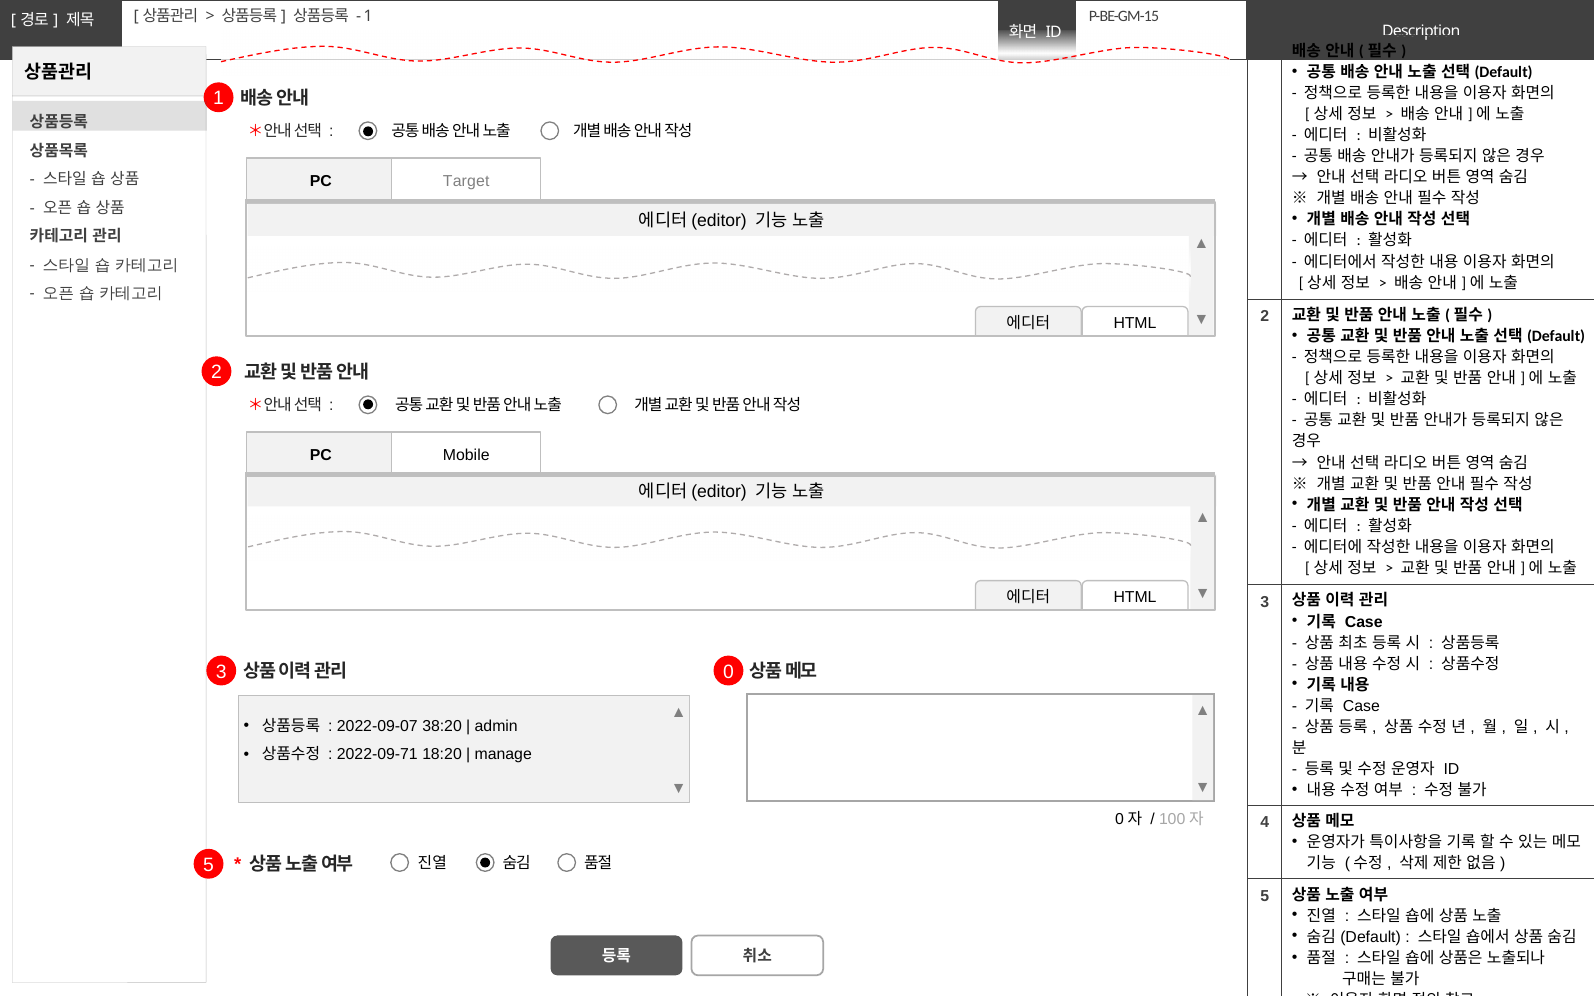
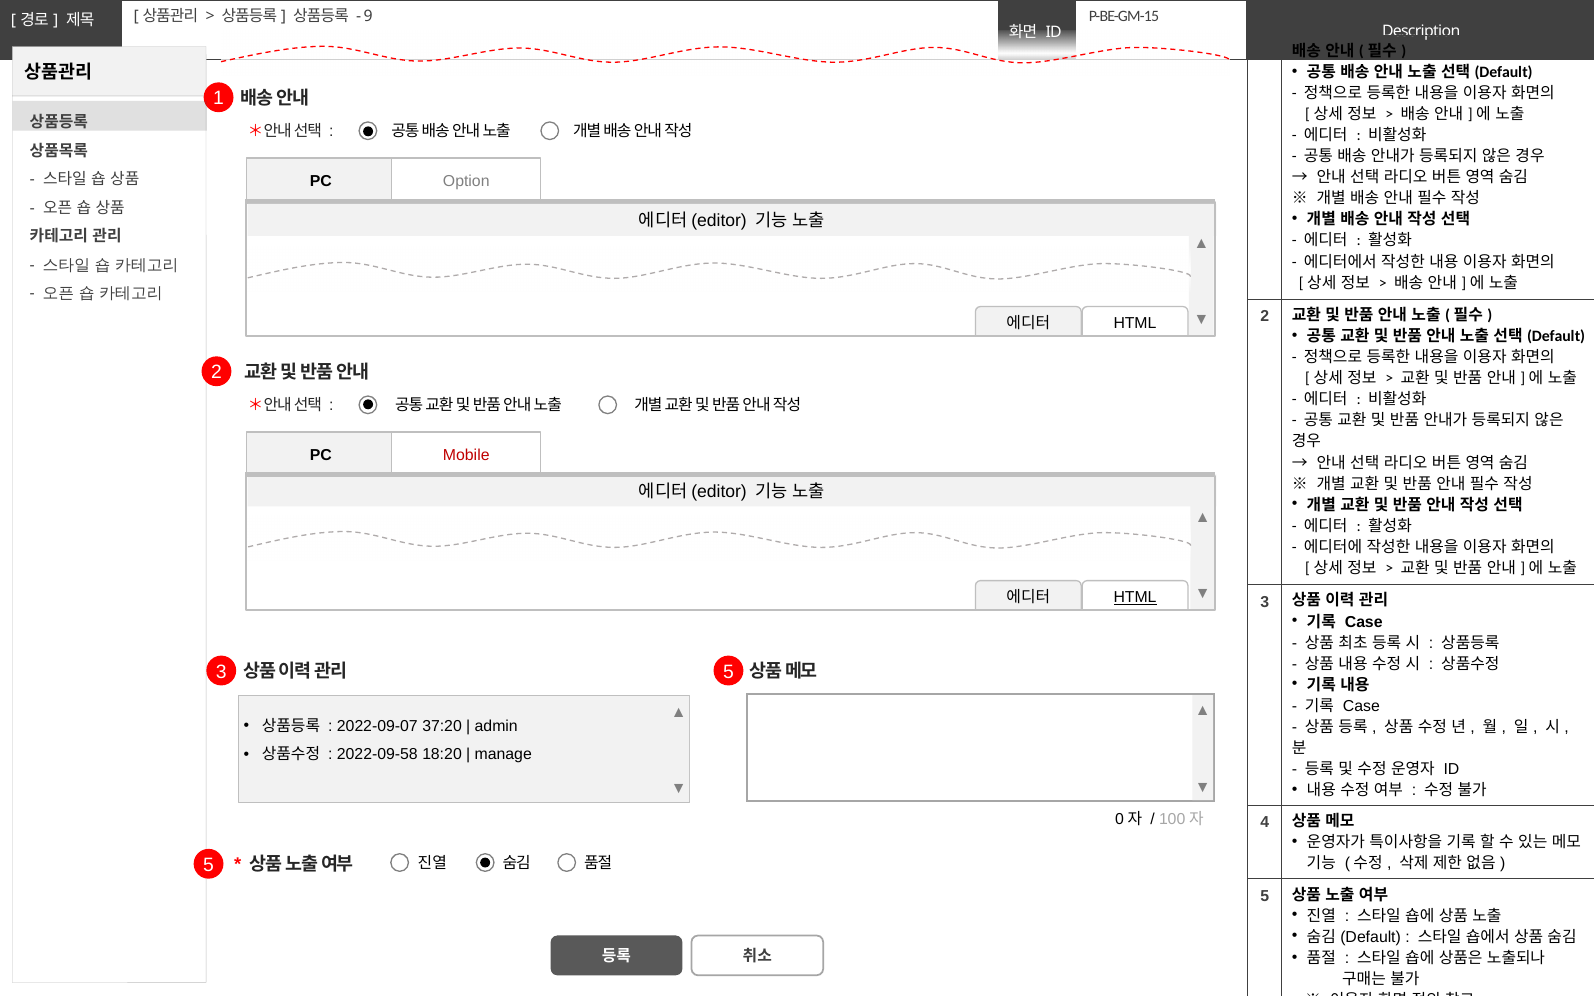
1: 1 -> 9 (368, 16)
Target: Target -> Option (466, 181)
Mobile colour: black -> red (466, 455)
HTML underline: none -> present (1135, 597)
0: 0 -> 5 (728, 672)
38:20: 38:20 -> 37:20 (442, 726)
2022-09-71: 2022-09-71 -> 2022-09-58 (377, 755)
